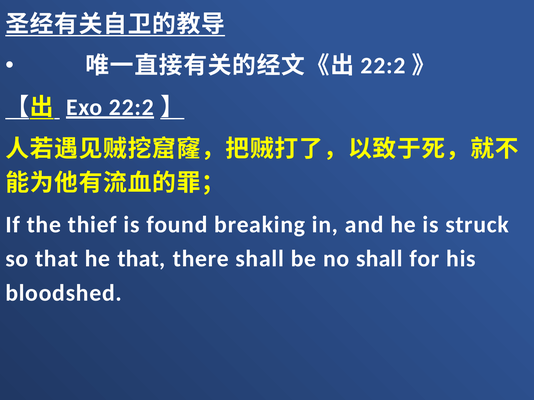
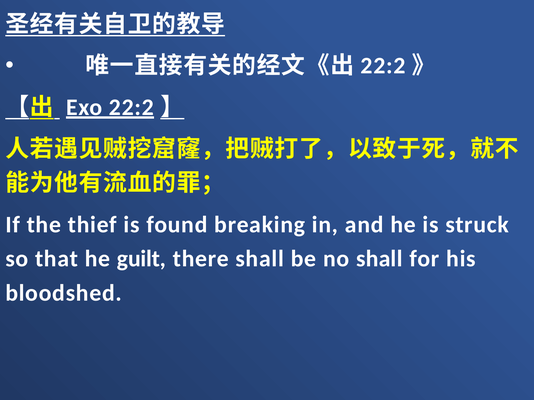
he that: that -> guilt (142, 259)
